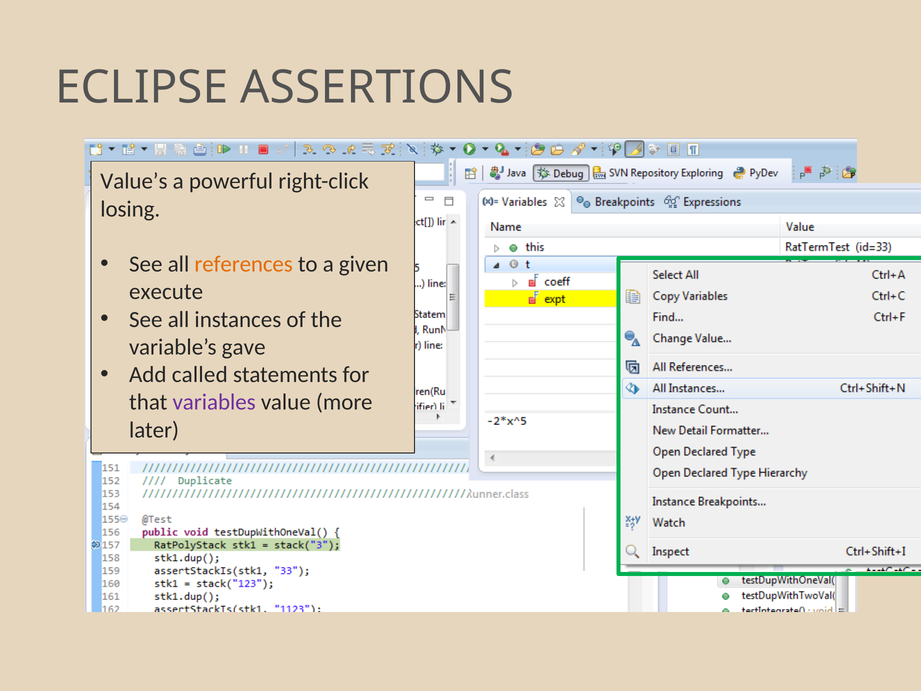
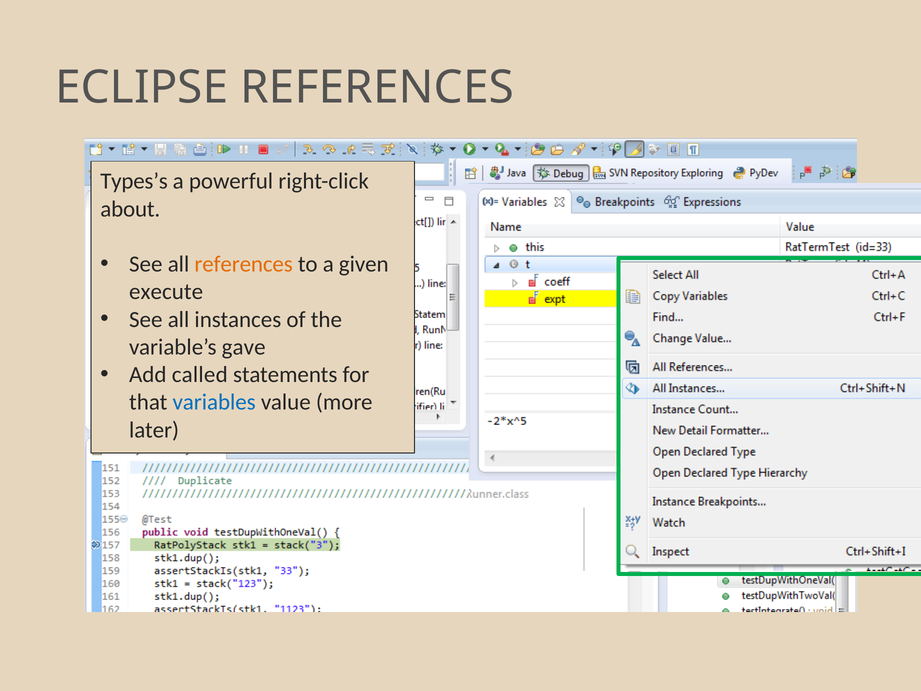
ECLIPSE ASSERTIONS: ASSERTIONS -> REFERENCES (377, 88)
Value’s: Value’s -> Types’s (134, 181)
losing: losing -> about (130, 209)
variables colour: purple -> blue (214, 402)
